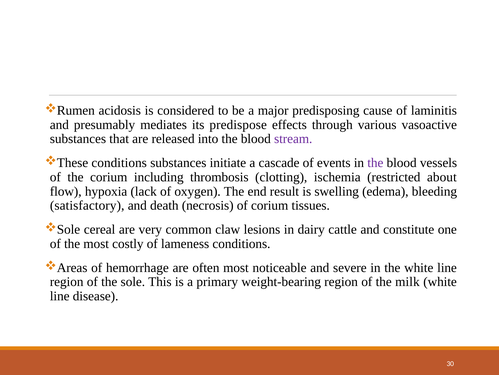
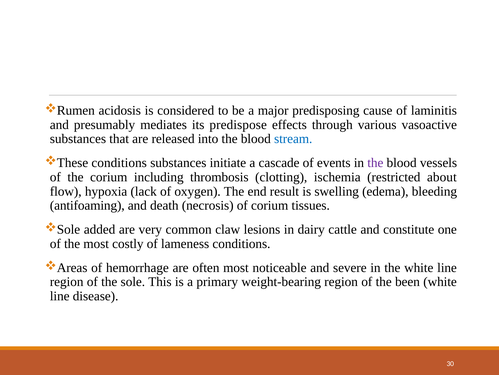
stream colour: purple -> blue (293, 139)
satisfactory: satisfactory -> antifoaming (87, 205)
cereal: cereal -> added (100, 229)
milk: milk -> been (407, 281)
